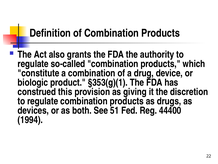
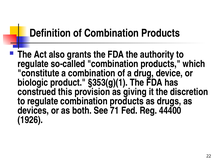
51: 51 -> 71 (115, 110)
1994: 1994 -> 1926 (30, 120)
